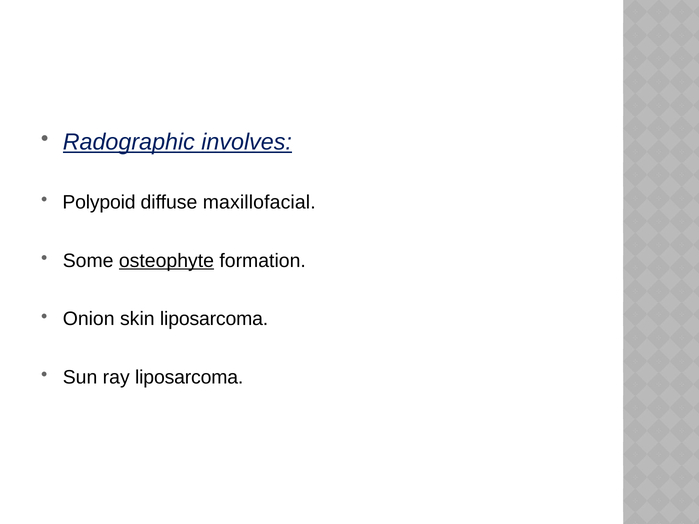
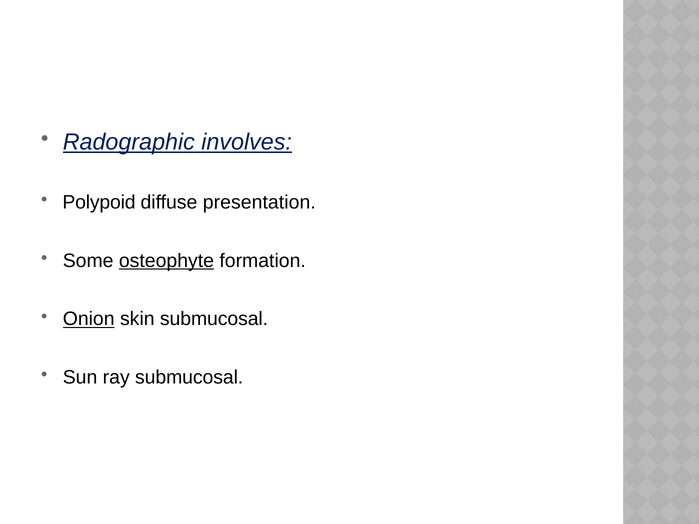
maxillofacial: maxillofacial -> presentation (259, 202)
Onion underline: none -> present (89, 319)
skin liposarcoma: liposarcoma -> submucosal (214, 319)
ray liposarcoma: liposarcoma -> submucosal (189, 378)
